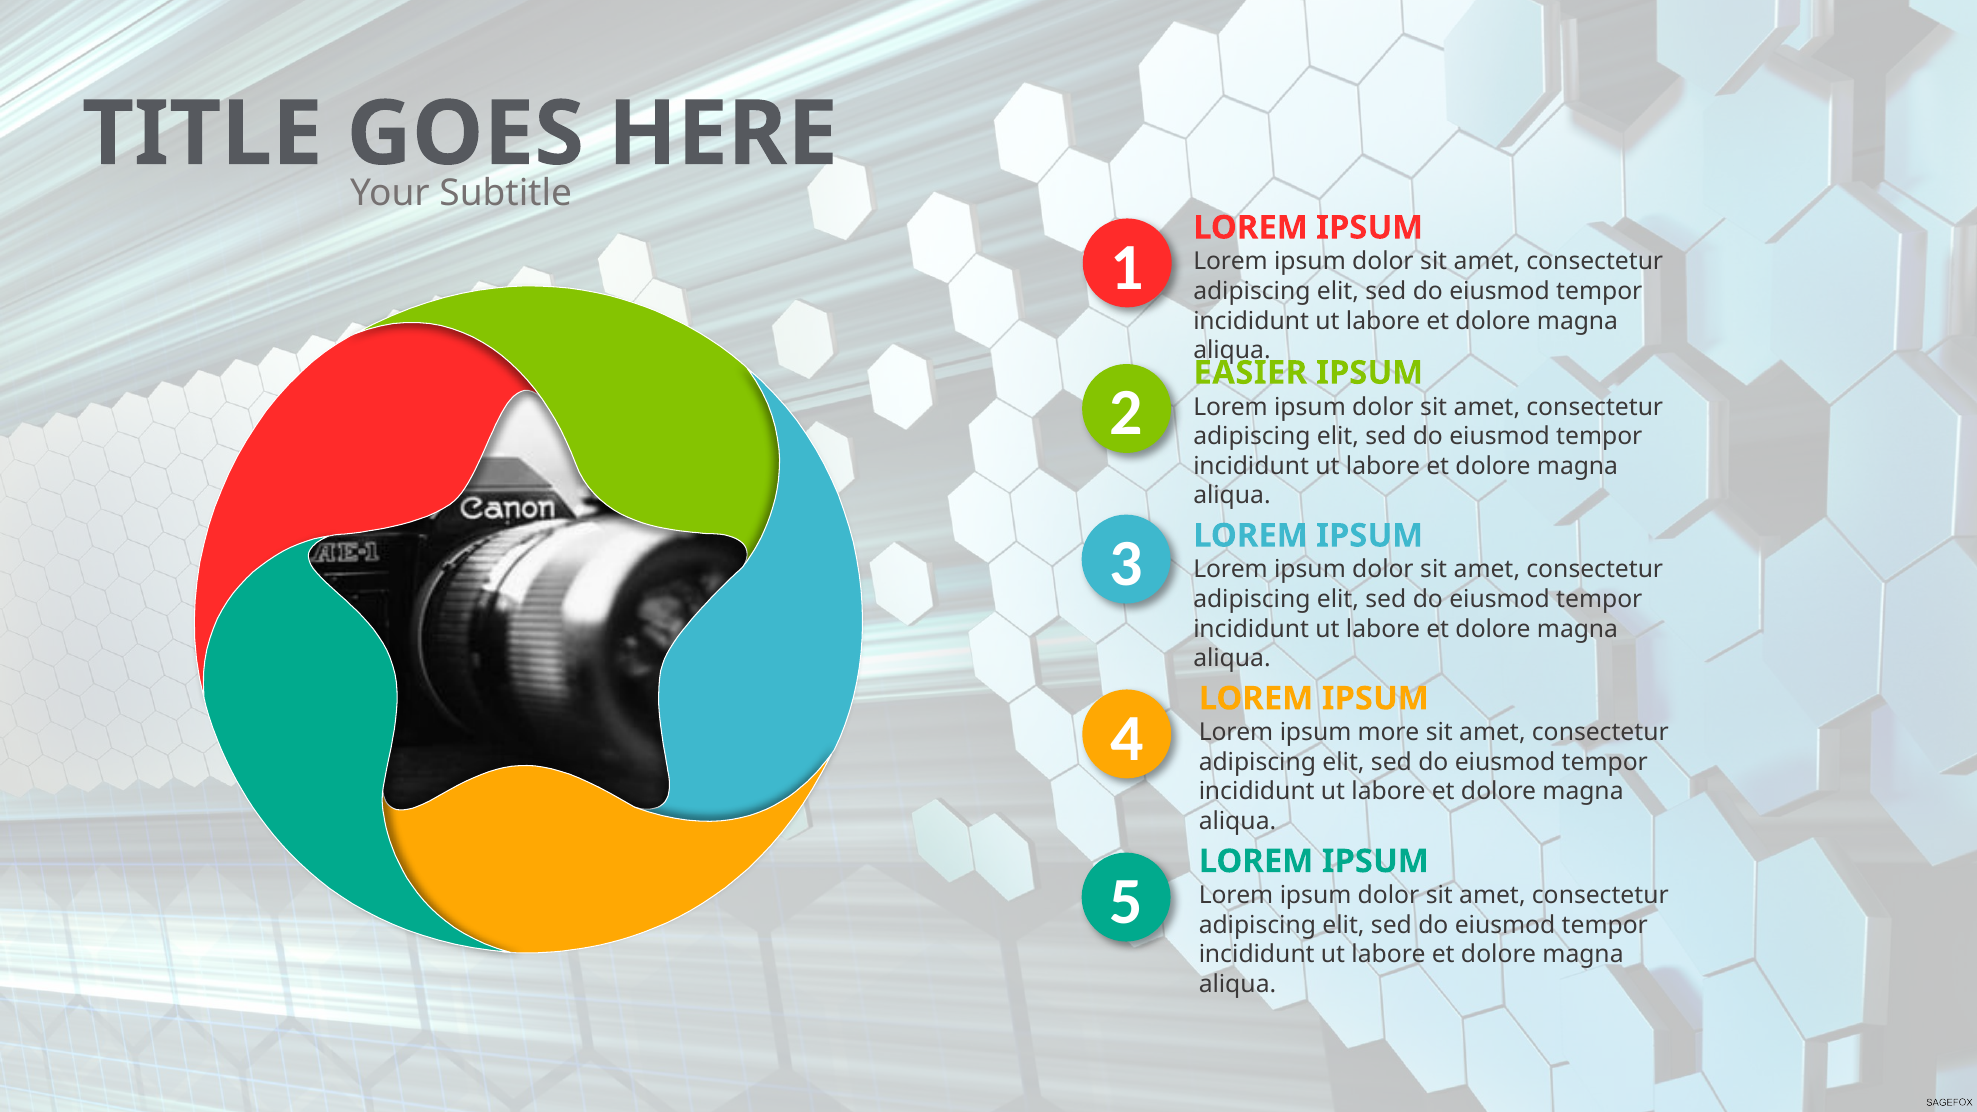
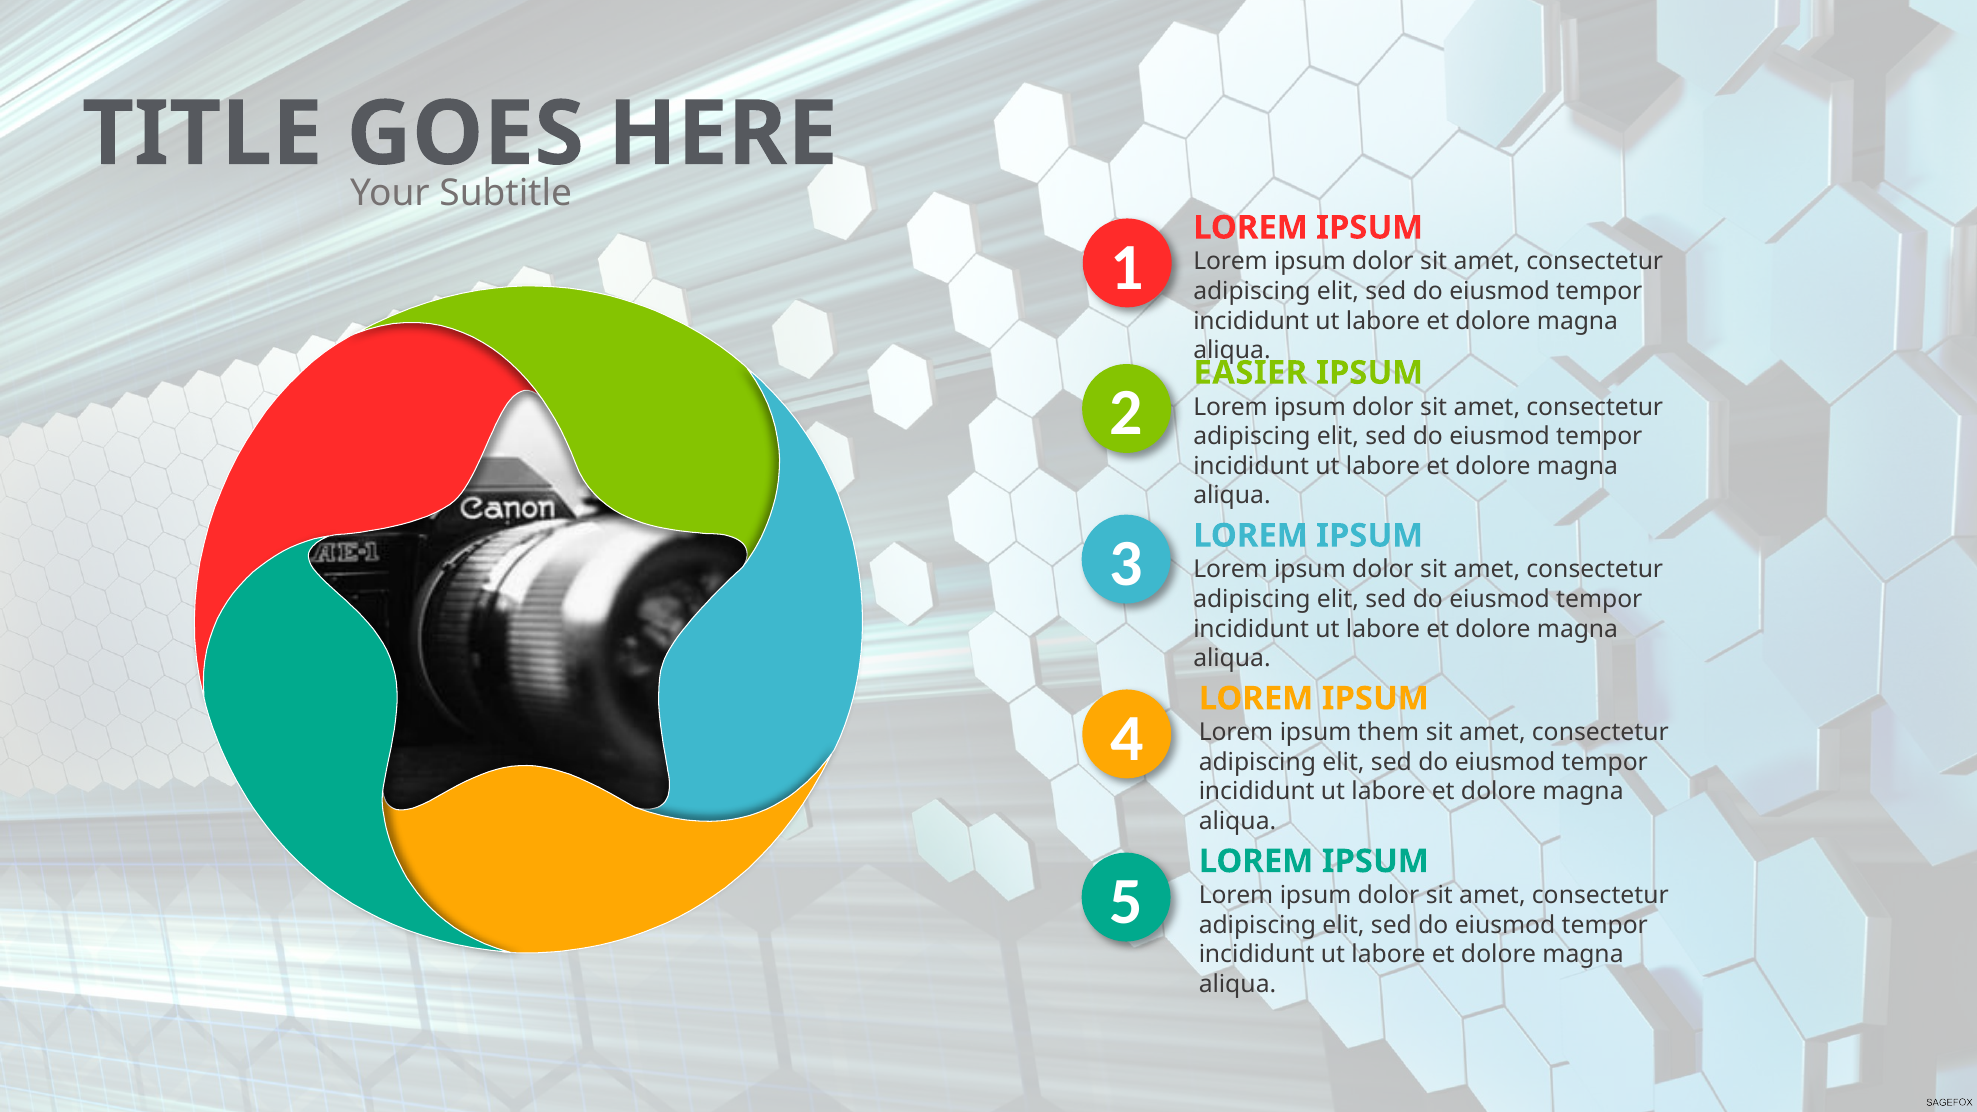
more: more -> them (1388, 733)
